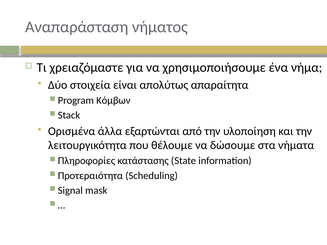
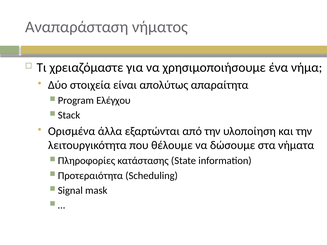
Κόμβων: Κόμβων -> Ελέγχου (113, 101)
